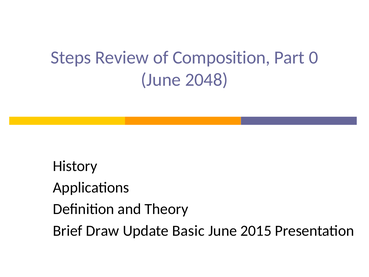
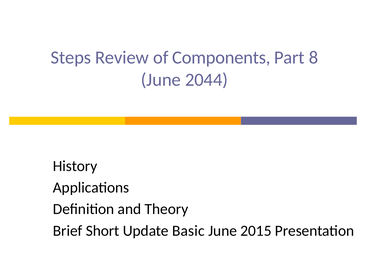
Composition: Composition -> Components (221, 58)
0: 0 -> 8 (313, 58)
2048: 2048 -> 2044 (207, 80)
Draw: Draw -> Short (103, 230)
